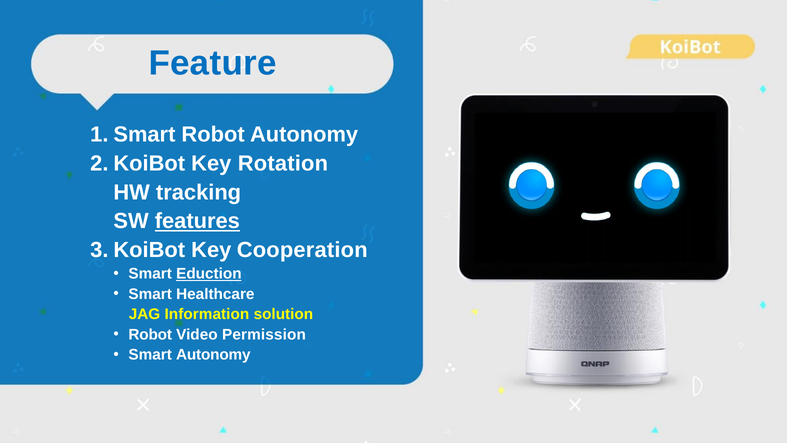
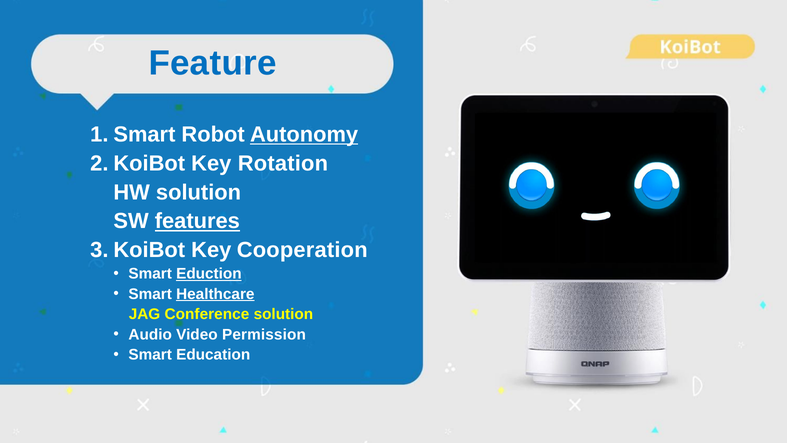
Autonomy underline: none -> present (304, 134)
HW tracking: tracking -> solution (199, 192)
Healthcare underline: none -> present (215, 294)
Information: Information -> Conference (207, 314)
Robot: Robot -> Audio (150, 334)
Smart Autonomy: Autonomy -> Education (213, 355)
